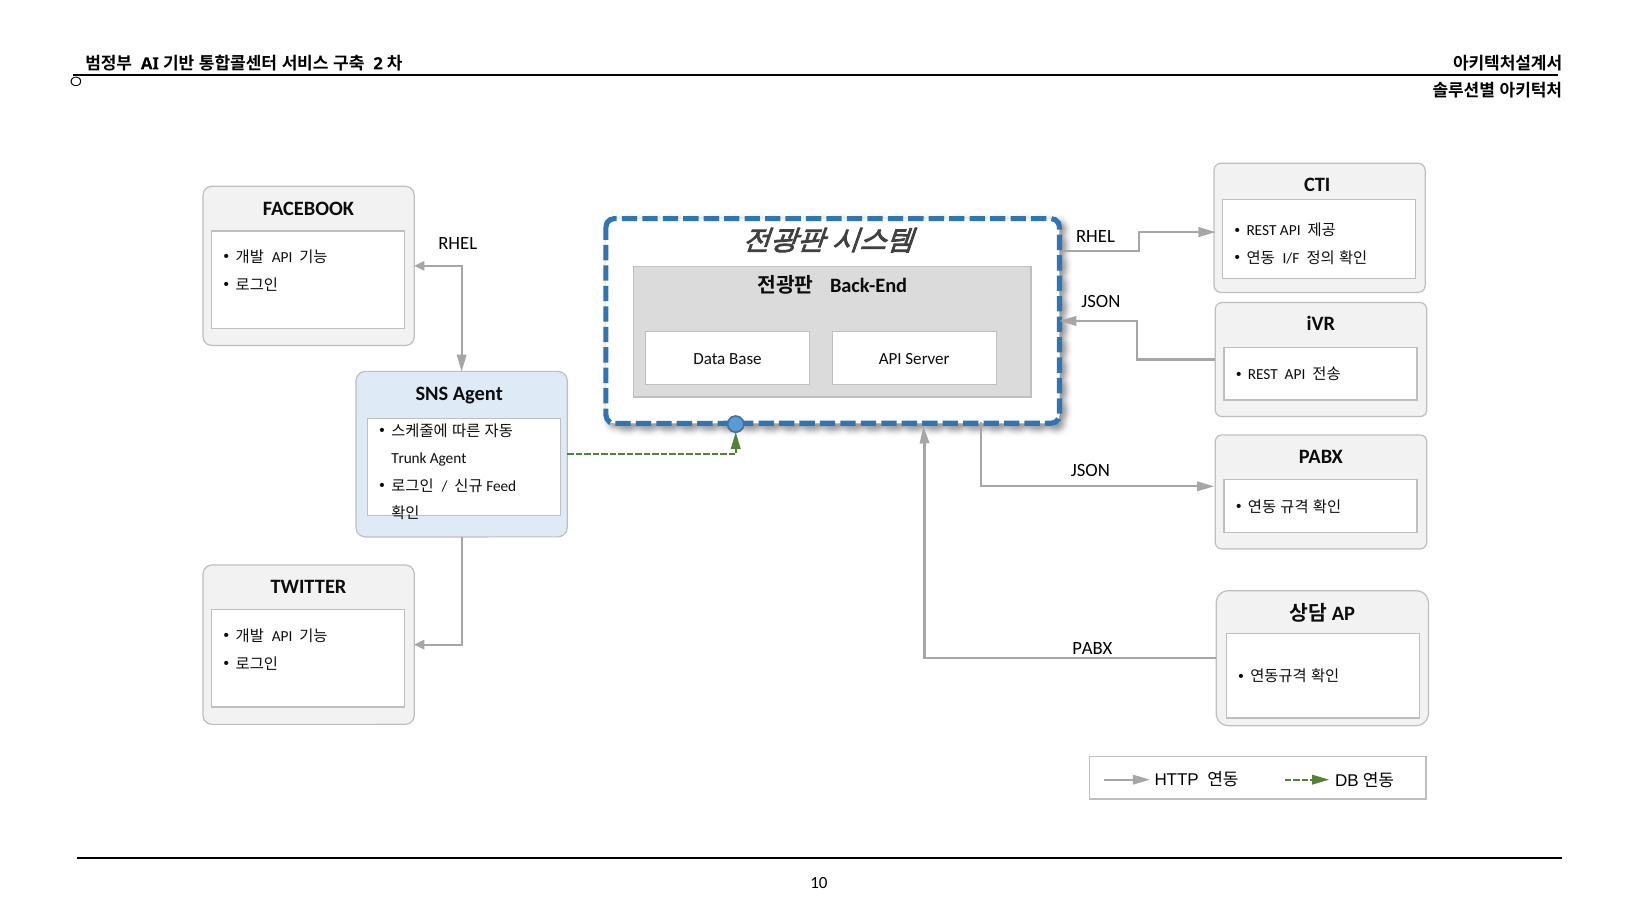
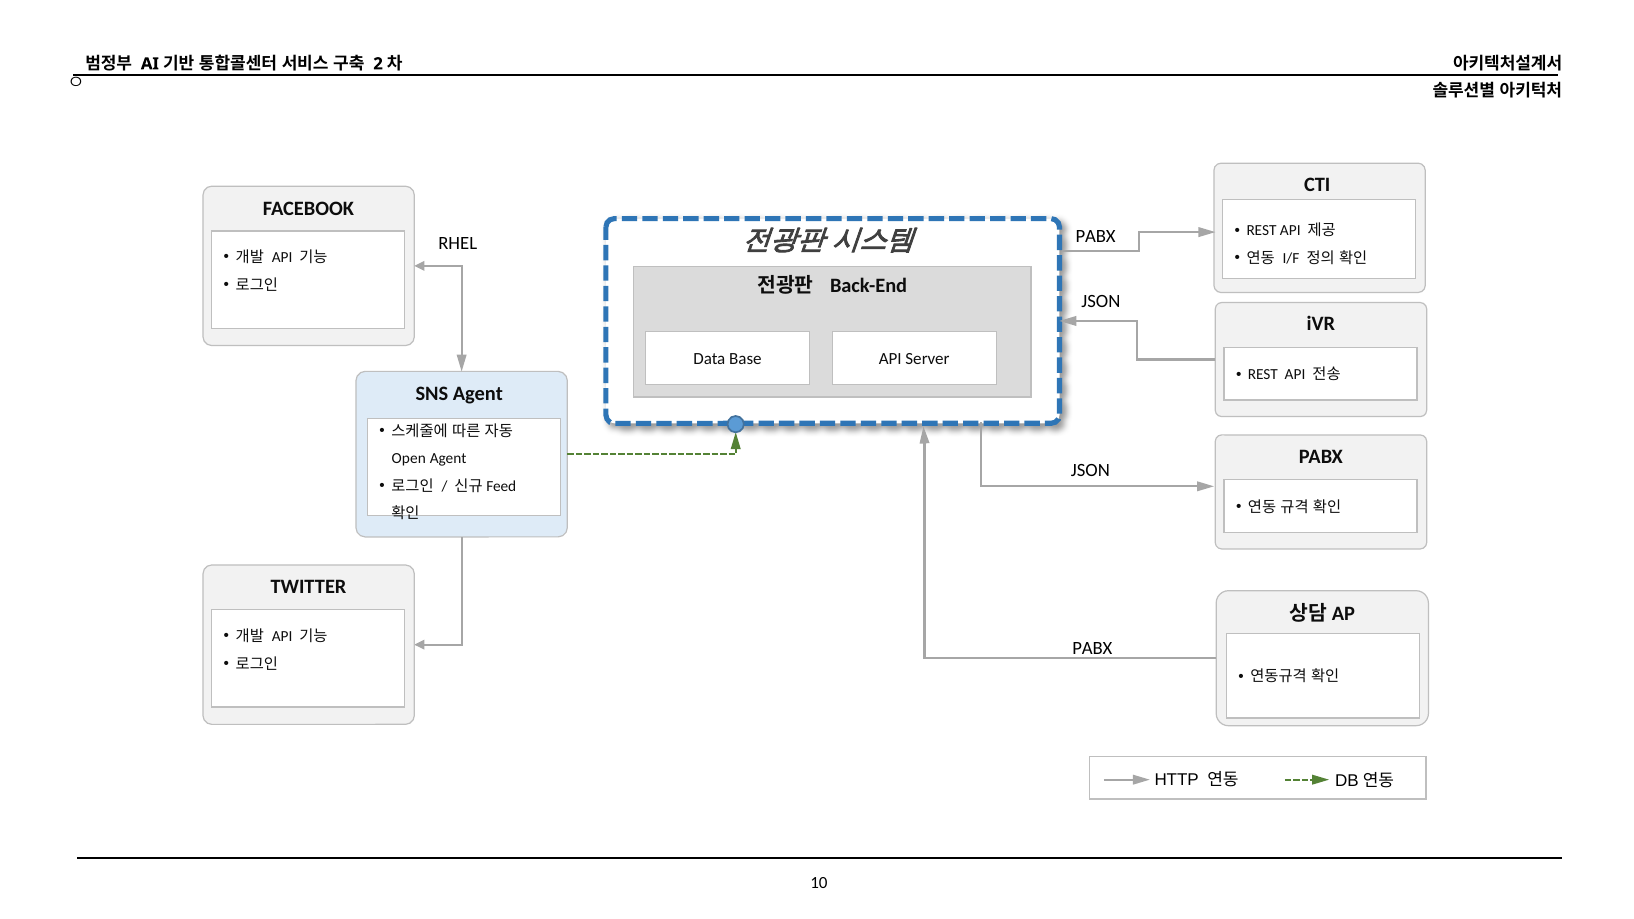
RHEL: RHEL -> PABX (1096, 237)
Trunk: Trunk -> Open (409, 459)
